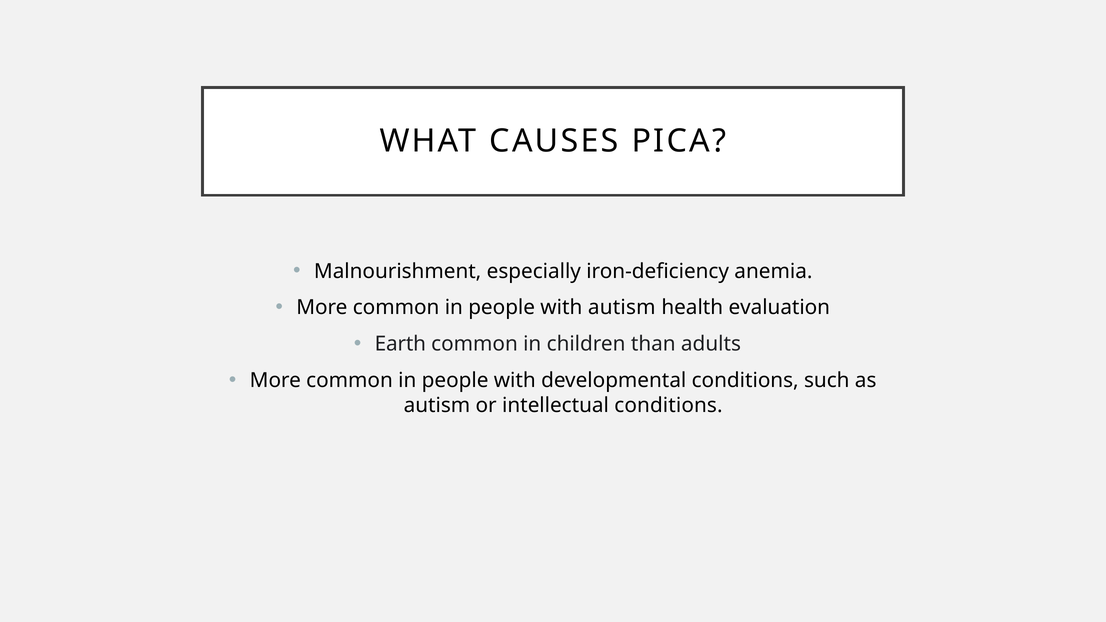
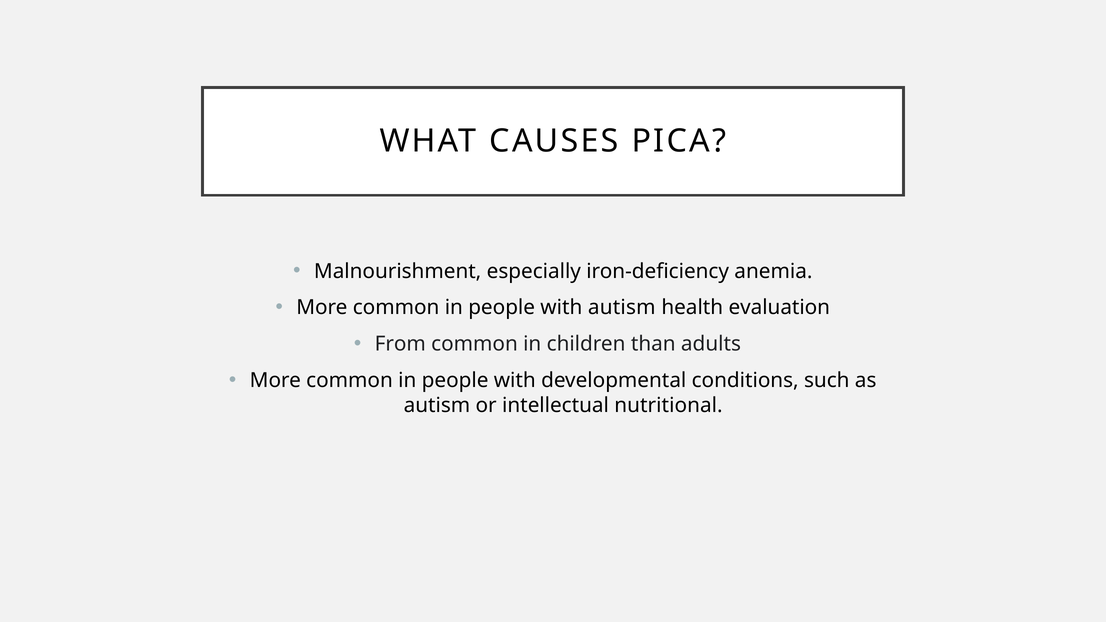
Earth: Earth -> From (400, 344)
intellectual conditions: conditions -> nutritional (668, 405)
